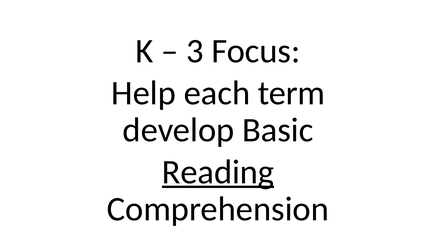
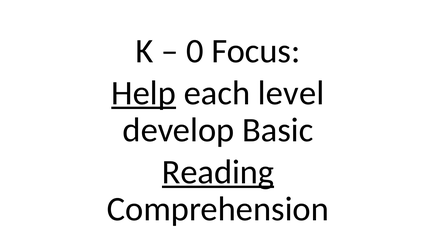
3: 3 -> 0 (195, 51)
Help underline: none -> present (144, 93)
term: term -> level (291, 93)
